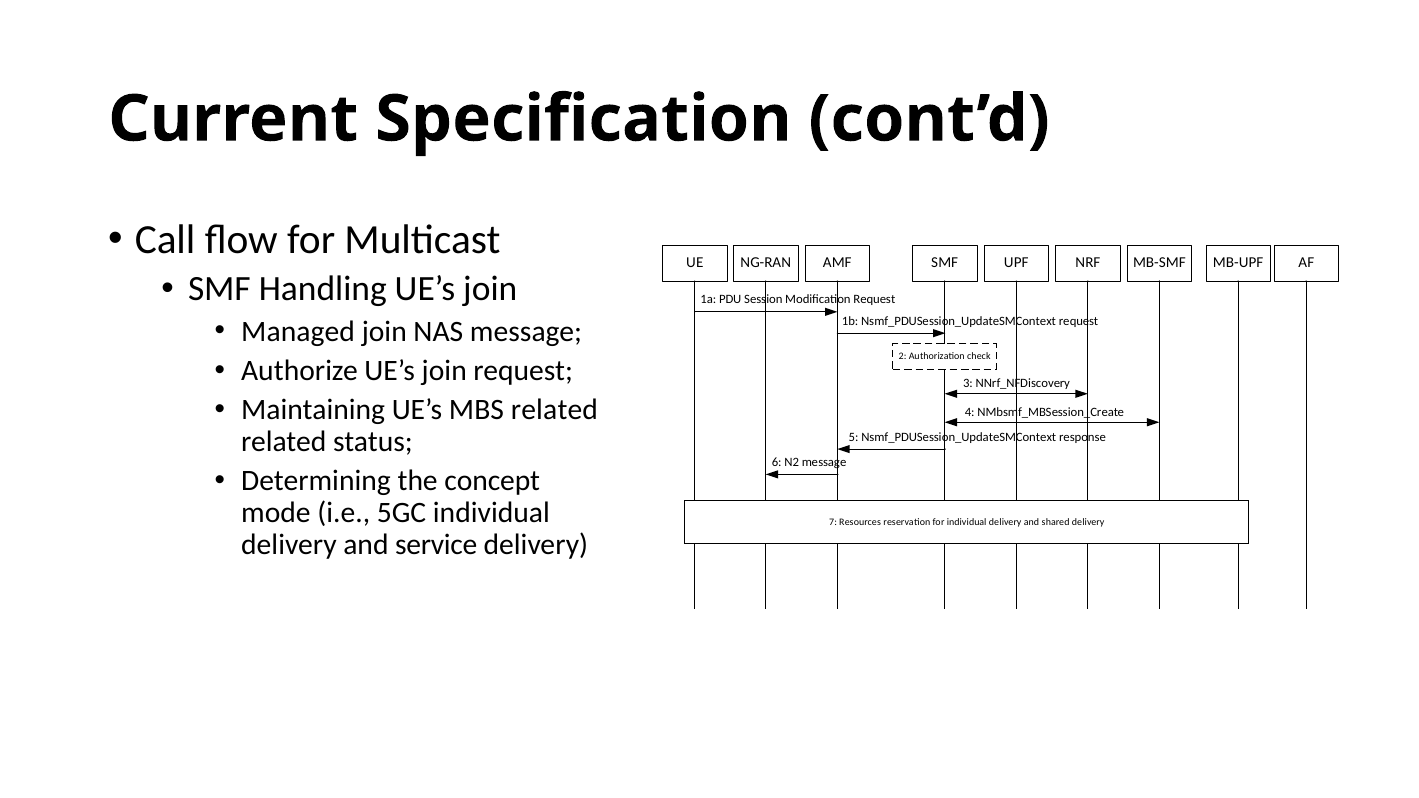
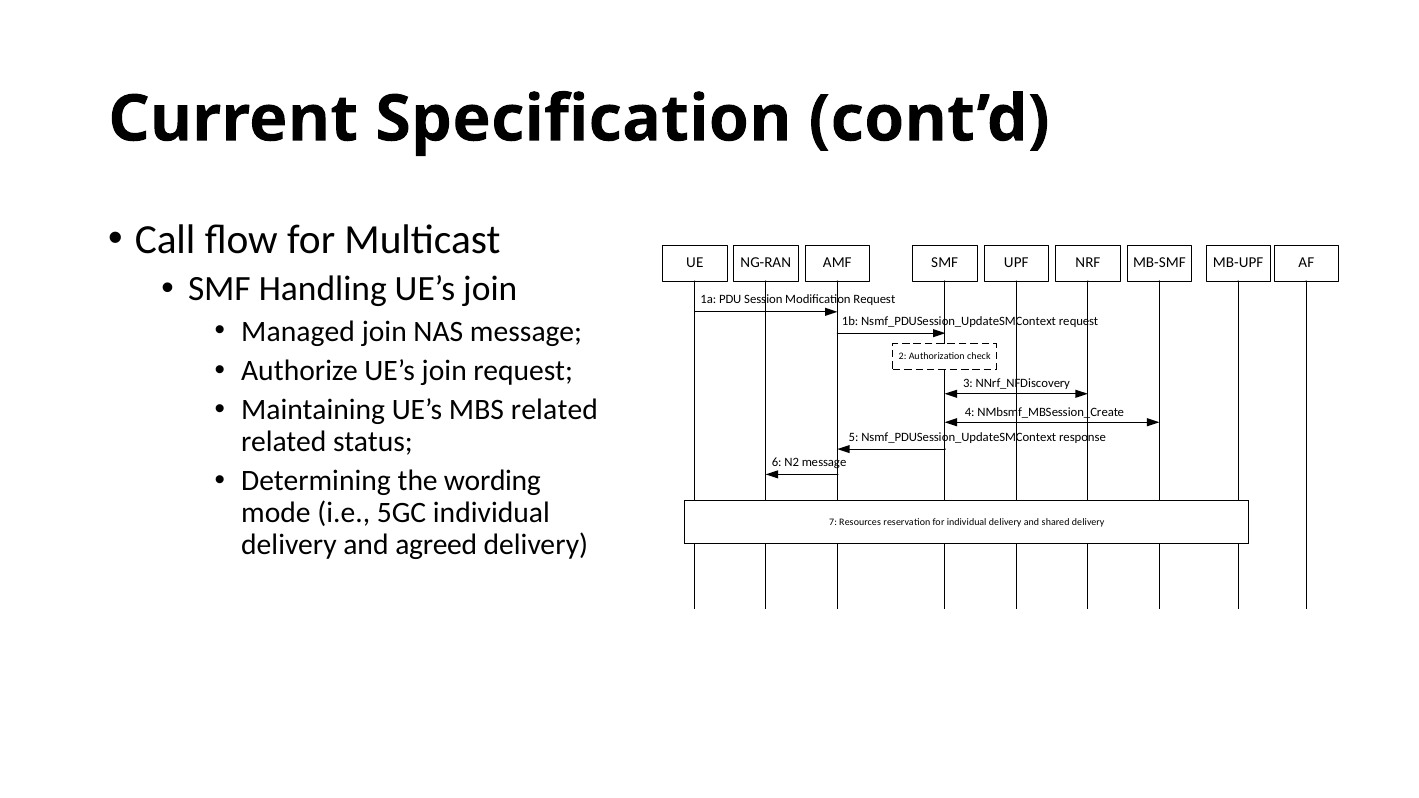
concept: concept -> wording (492, 481)
service: service -> agreed (436, 545)
